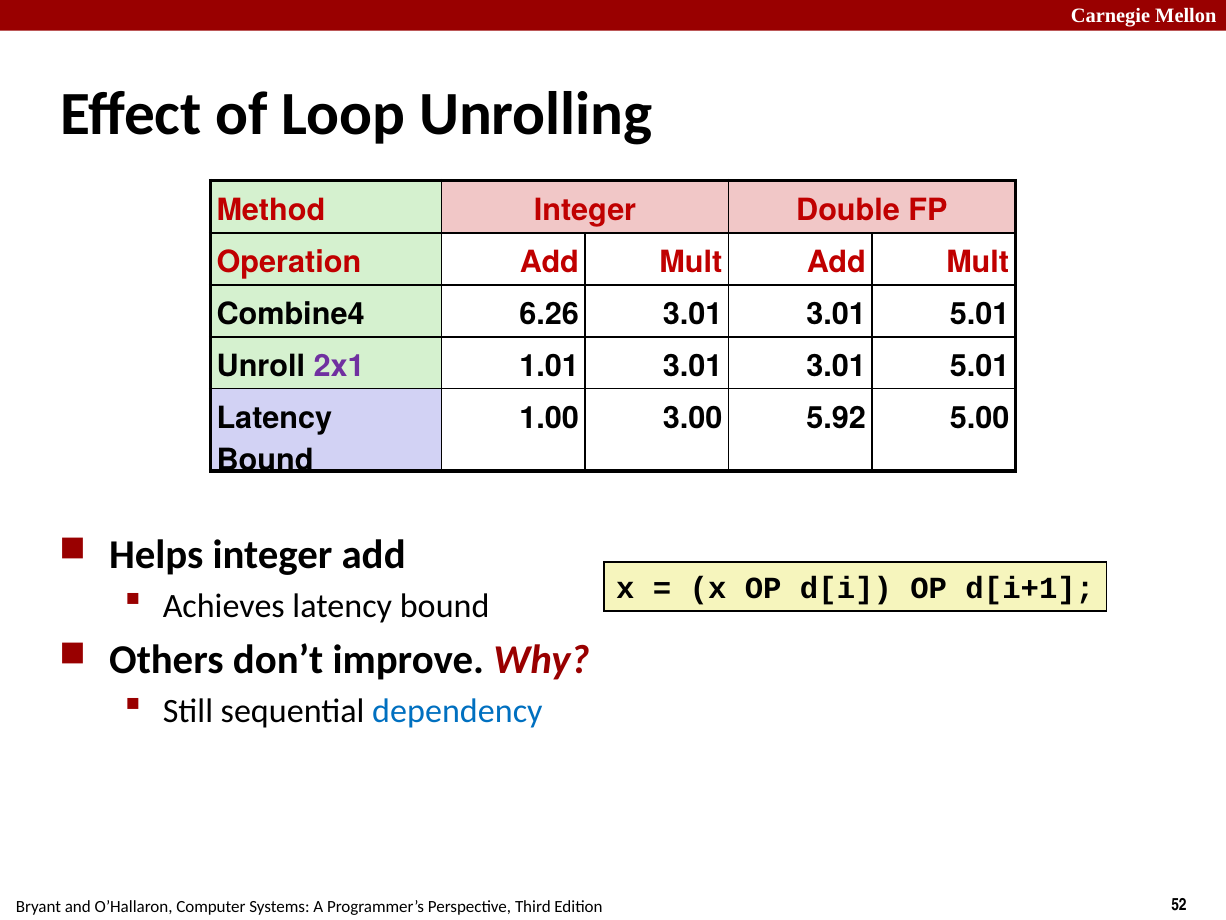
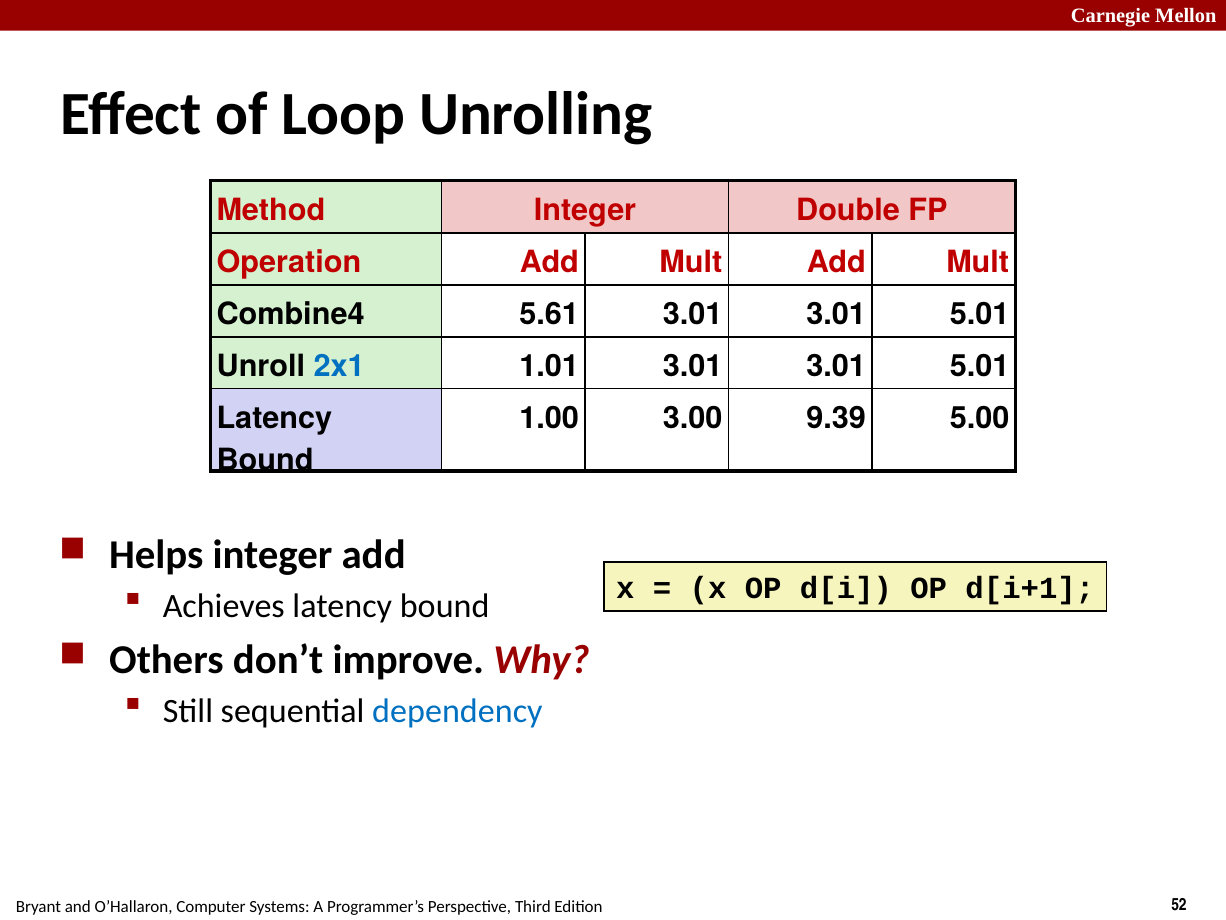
6.26: 6.26 -> 5.61 (549, 314)
2x1 colour: purple -> blue (339, 366)
5.92: 5.92 -> 9.39 (836, 418)
